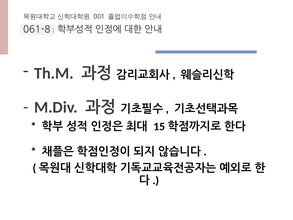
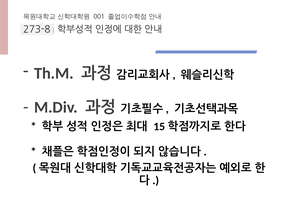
061-8: 061-8 -> 273-8 (37, 29)
